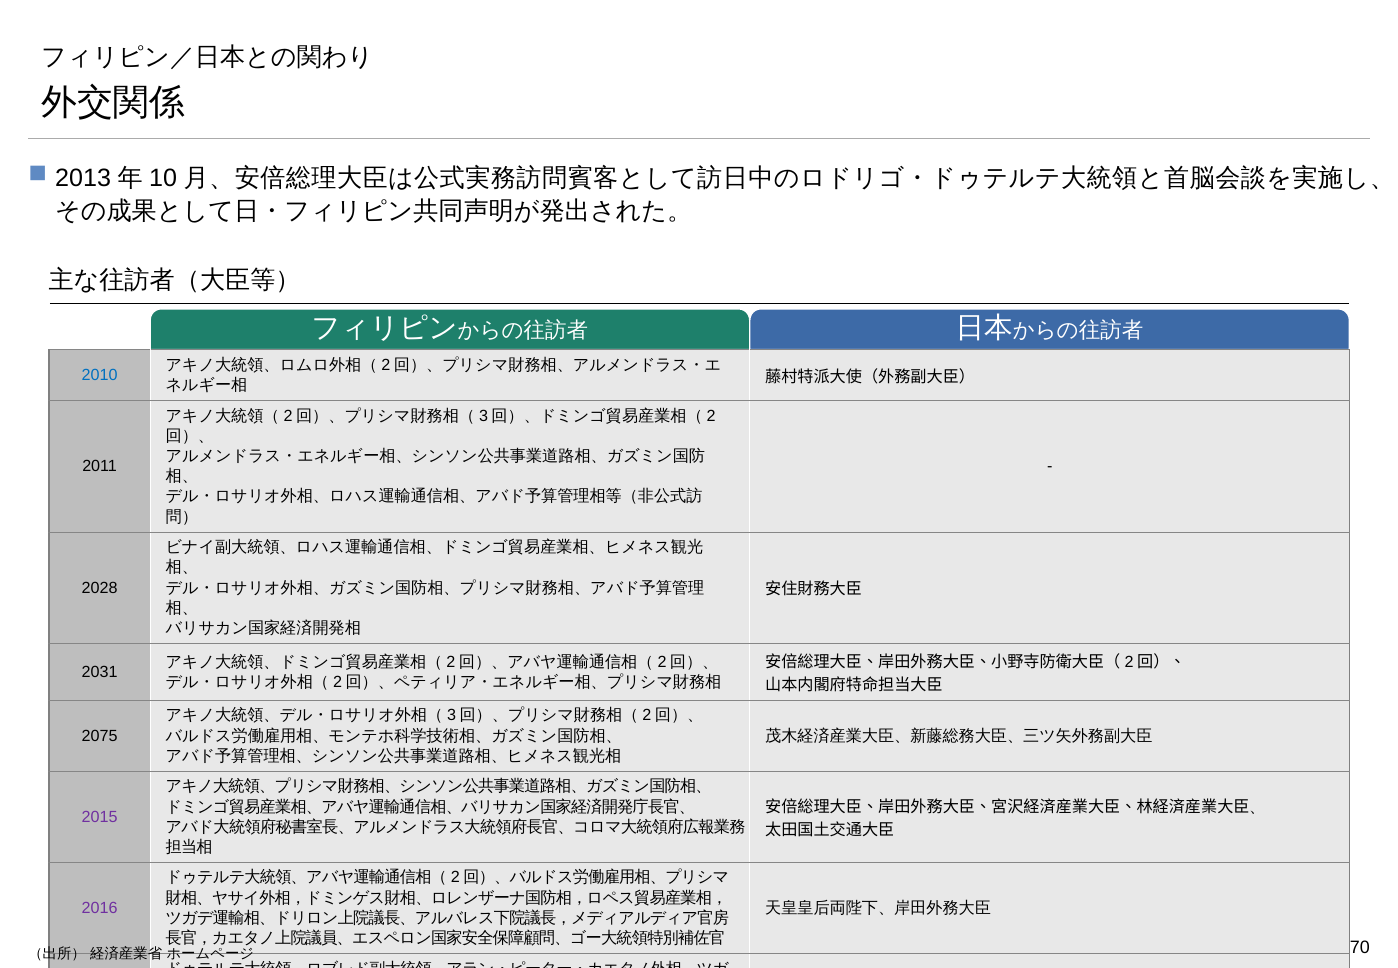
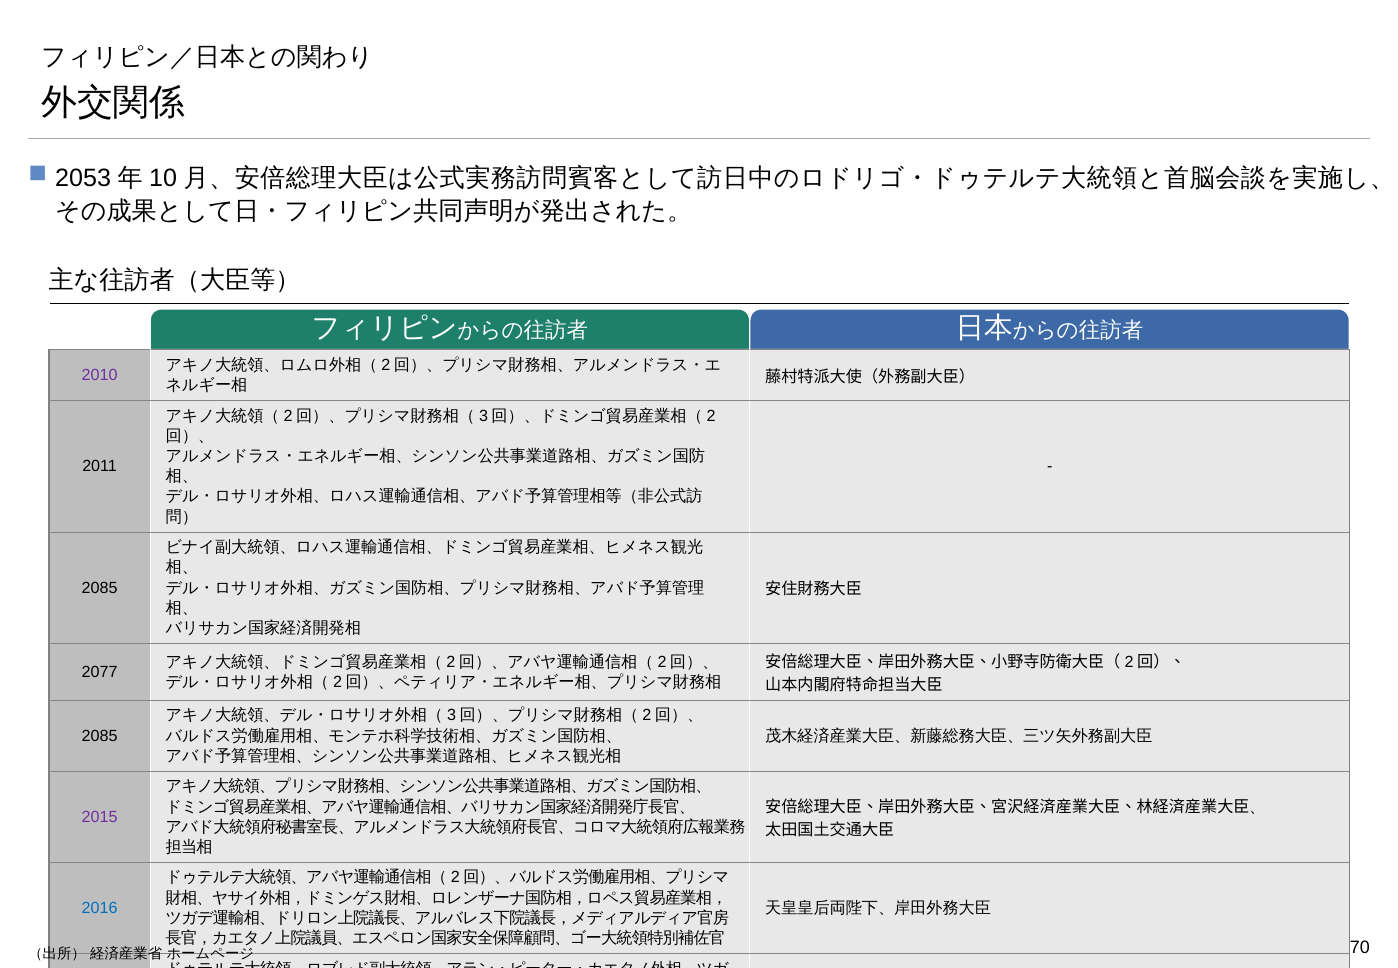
2013: 2013 -> 2053 (83, 178)
2010 colour: blue -> purple (100, 375)
2028: 2028 -> 2085 (100, 588)
2031: 2031 -> 2077 (100, 672)
2075: 2075 -> 2085 (100, 736)
2016 colour: purple -> blue (100, 908)
